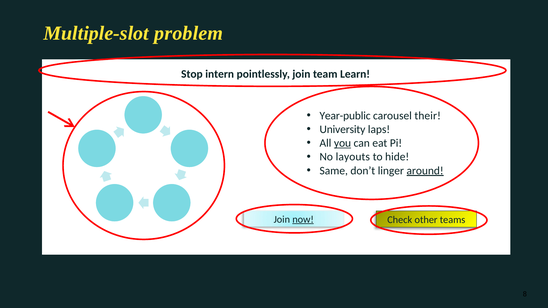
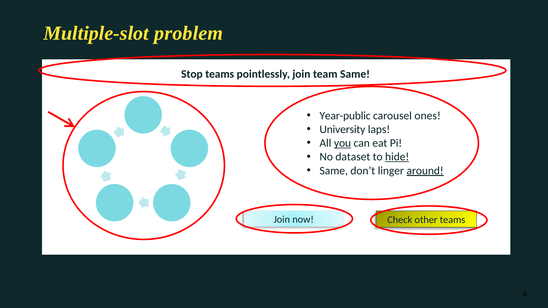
Stop intern: intern -> teams (220, 74)
team Learn: Learn -> Same (355, 74)
their: their -> ones (428, 116)
layouts: layouts -> dataset (353, 157)
hide underline: none -> present (397, 157)
now underline: present -> none (303, 219)
